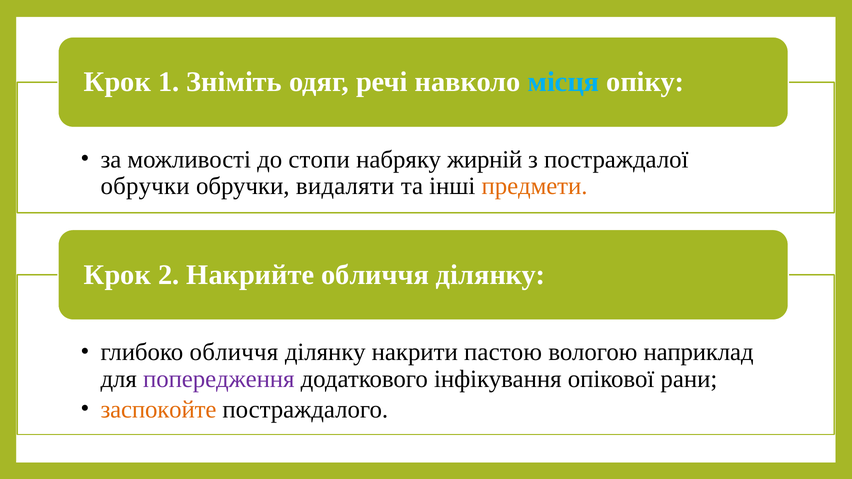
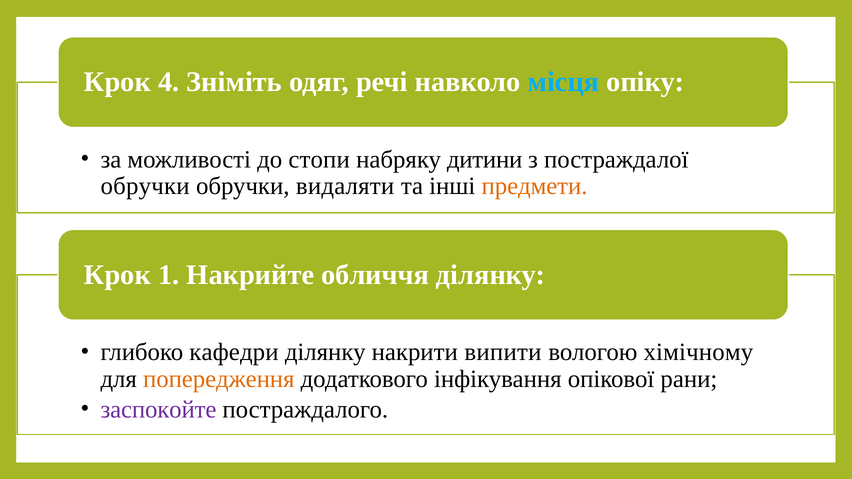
1: 1 -> 4 (169, 82)
жирній: жирній -> дитини (485, 160)
2: 2 -> 1 (169, 275)
глибоко обличчя: обличчя -> кафедри (234, 352)
пастою: пастою -> випити (503, 352)
наприклад: наприклад -> хімічному (698, 352)
попередження colour: purple -> orange (219, 379)
заспокойте colour: orange -> purple (158, 410)
